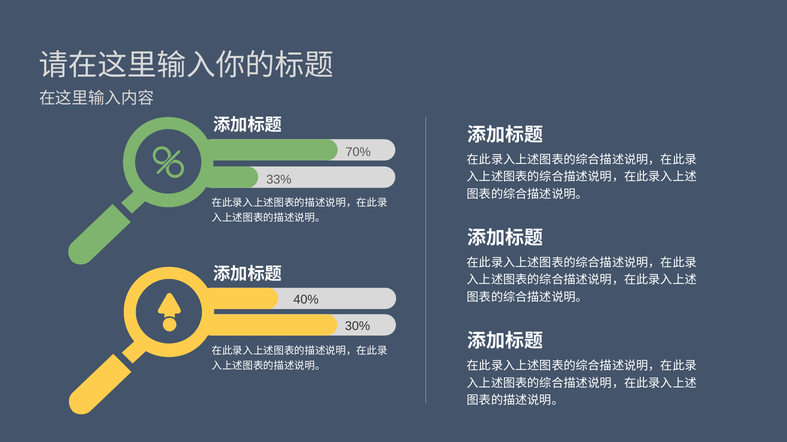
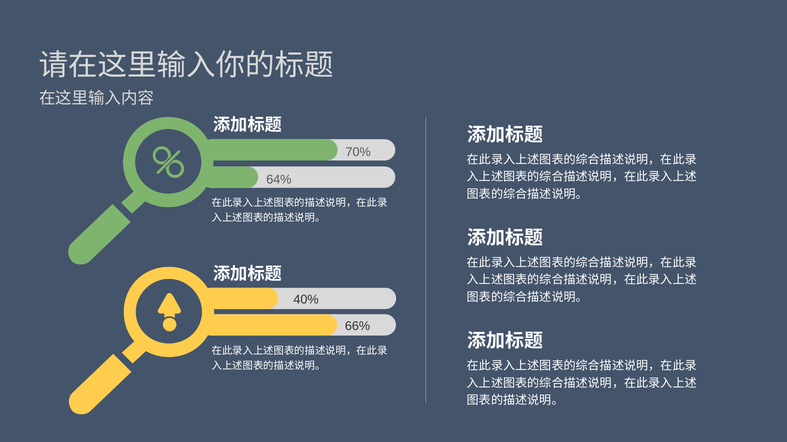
33%: 33% -> 64% (279, 180)
30%: 30% -> 66% (358, 327)
